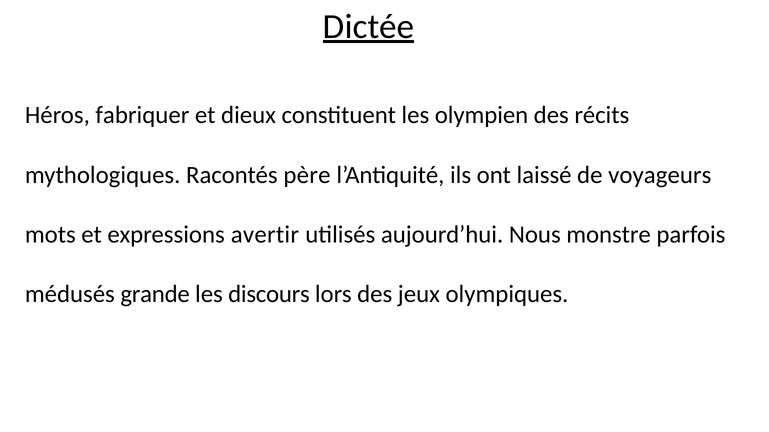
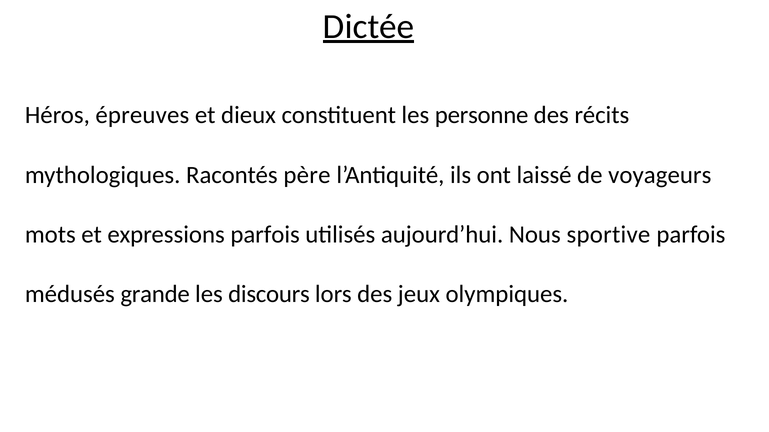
fabriquer: fabriquer -> épreuves (142, 115)
olympien: olympien -> personne (482, 115)
expressions avertir: avertir -> parfois (265, 235)
monstre: monstre -> sportive (608, 235)
